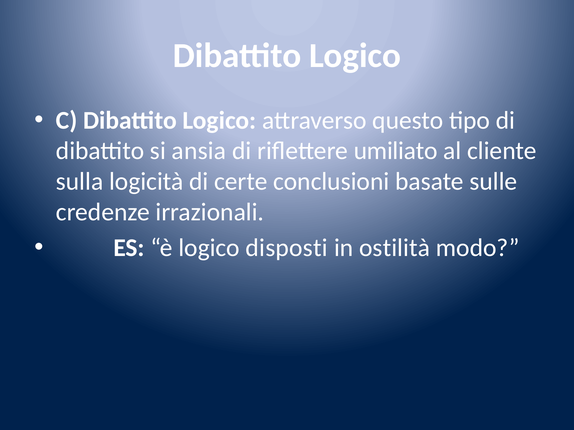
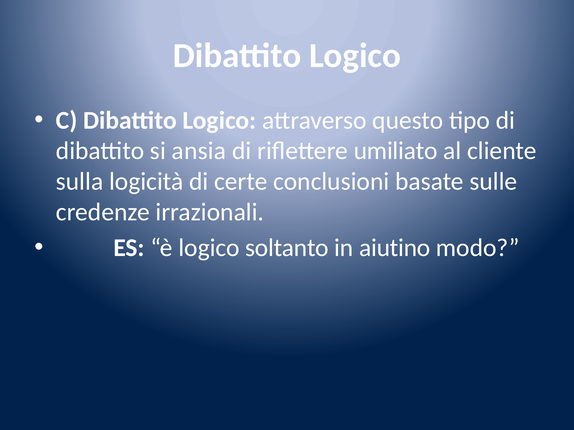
disposti: disposti -> soltanto (287, 248)
ostilità: ostilità -> aiutino (395, 248)
